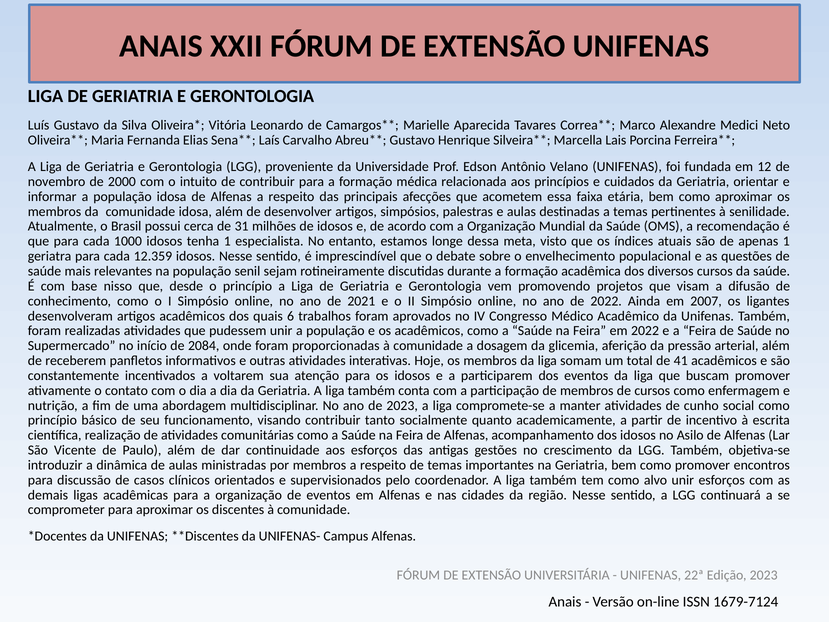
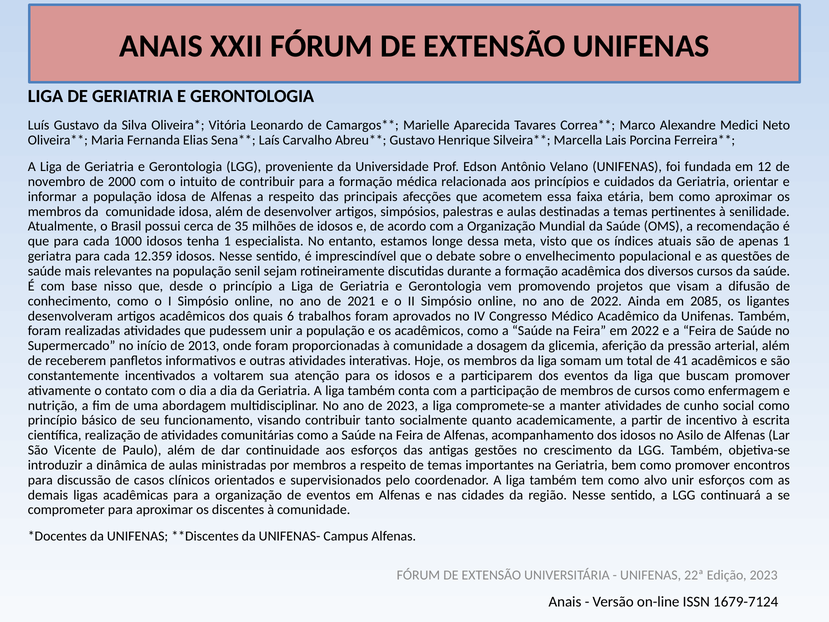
31: 31 -> 35 (242, 226)
2007: 2007 -> 2085 (706, 301)
2084: 2084 -> 2013 (204, 346)
